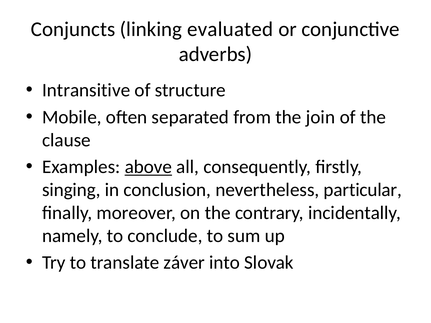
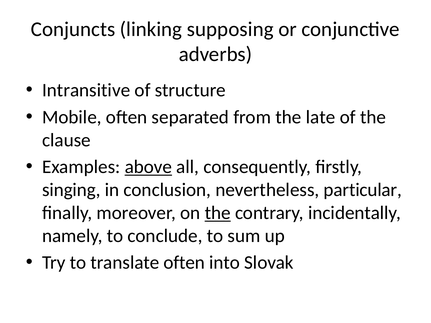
evaluated: evaluated -> supposing (230, 29)
join: join -> late (321, 117)
the underline: none -> present (218, 213)
translate záver: záver -> often (184, 263)
